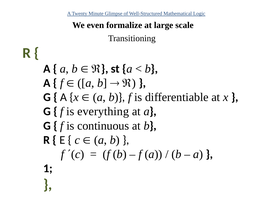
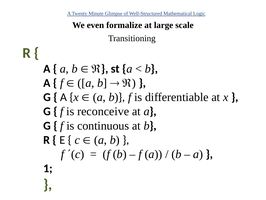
everything: everything -> reconceive (103, 111)
